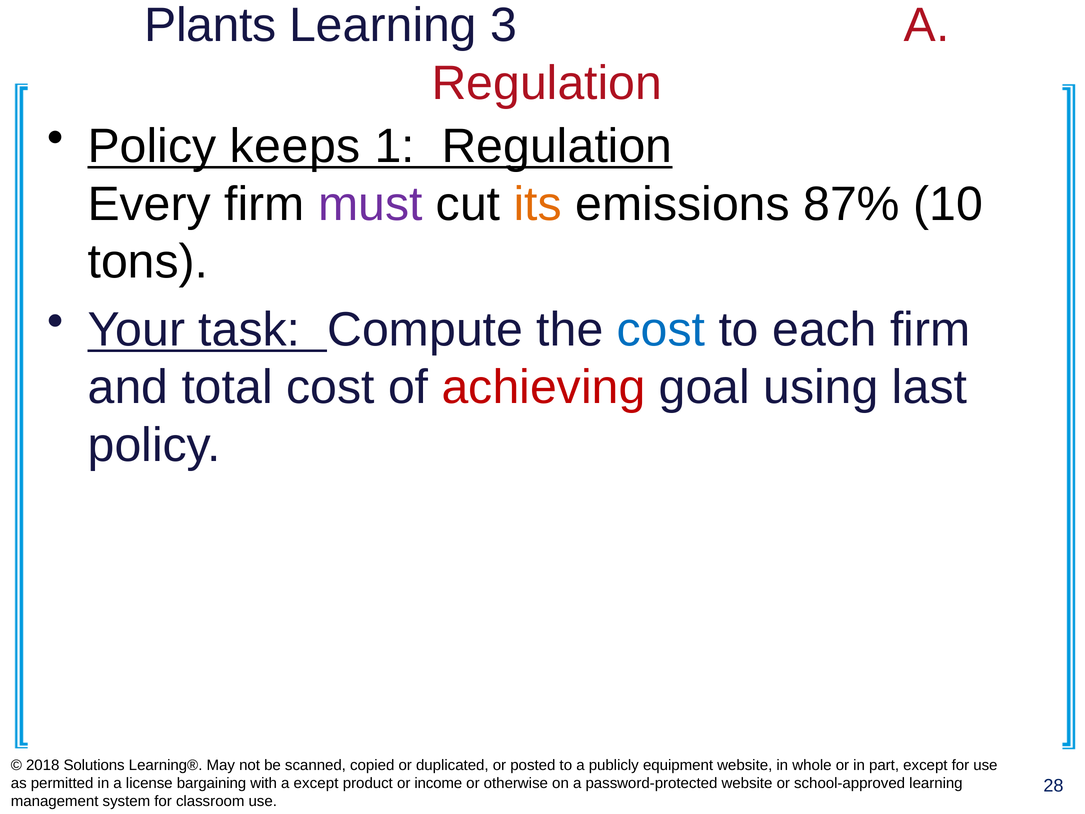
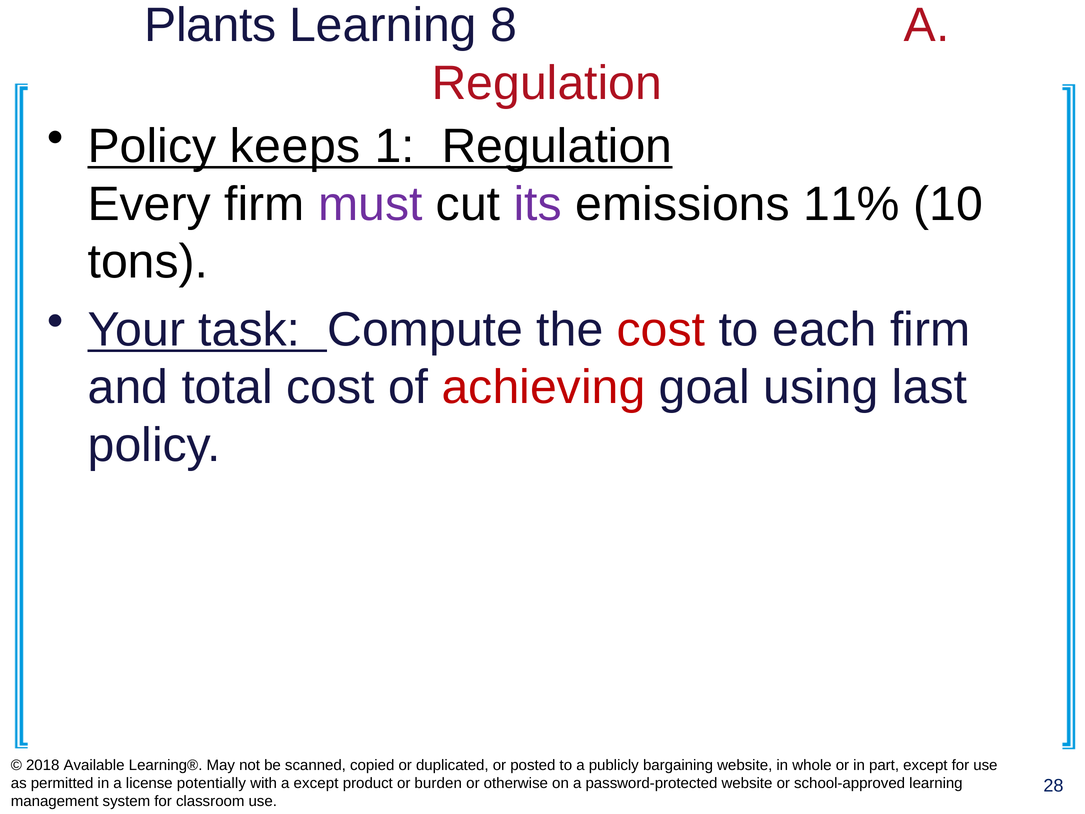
3: 3 -> 8 (504, 26)
its colour: orange -> purple (538, 204)
87%: 87% -> 11% (851, 204)
cost colour: blue -> red (661, 330)
Solutions: Solutions -> Available (94, 765)
equipment: equipment -> bargaining (678, 765)
bargaining: bargaining -> potentially (211, 783)
income: income -> burden (438, 783)
